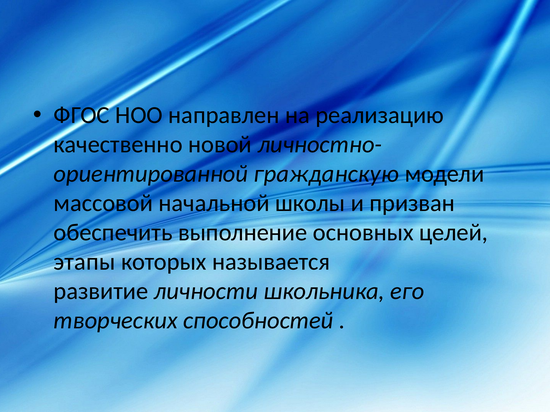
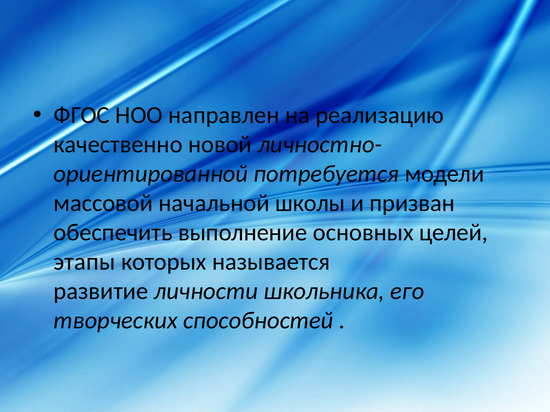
гражданскую: гражданскую -> потребуется (326, 174)
